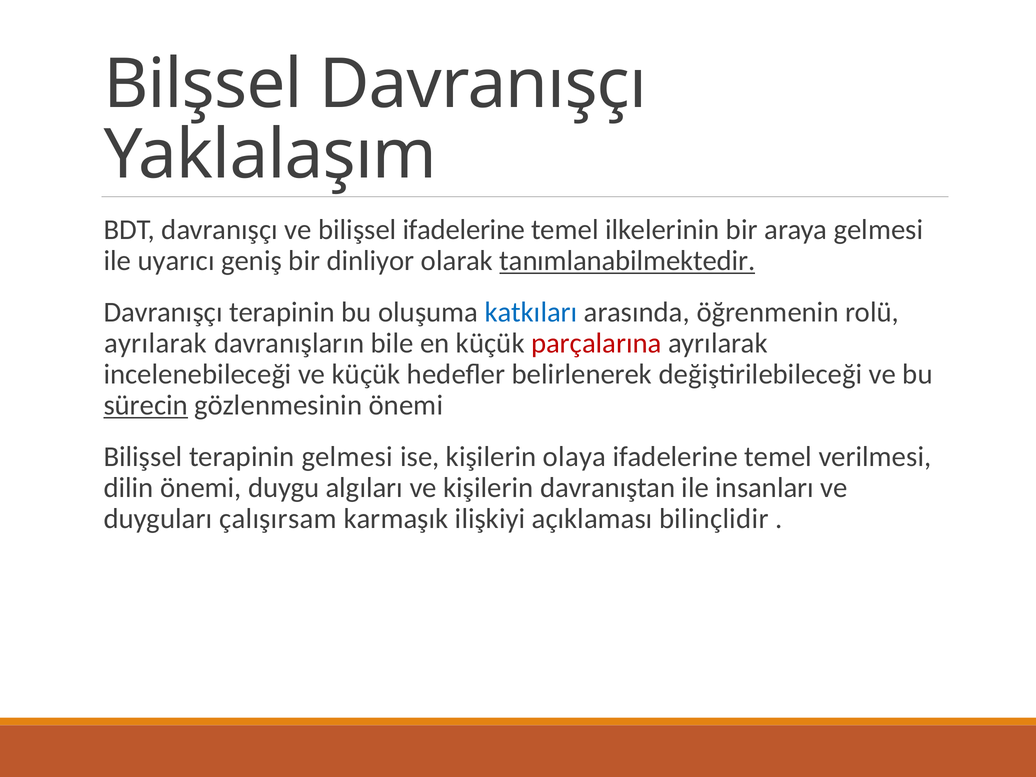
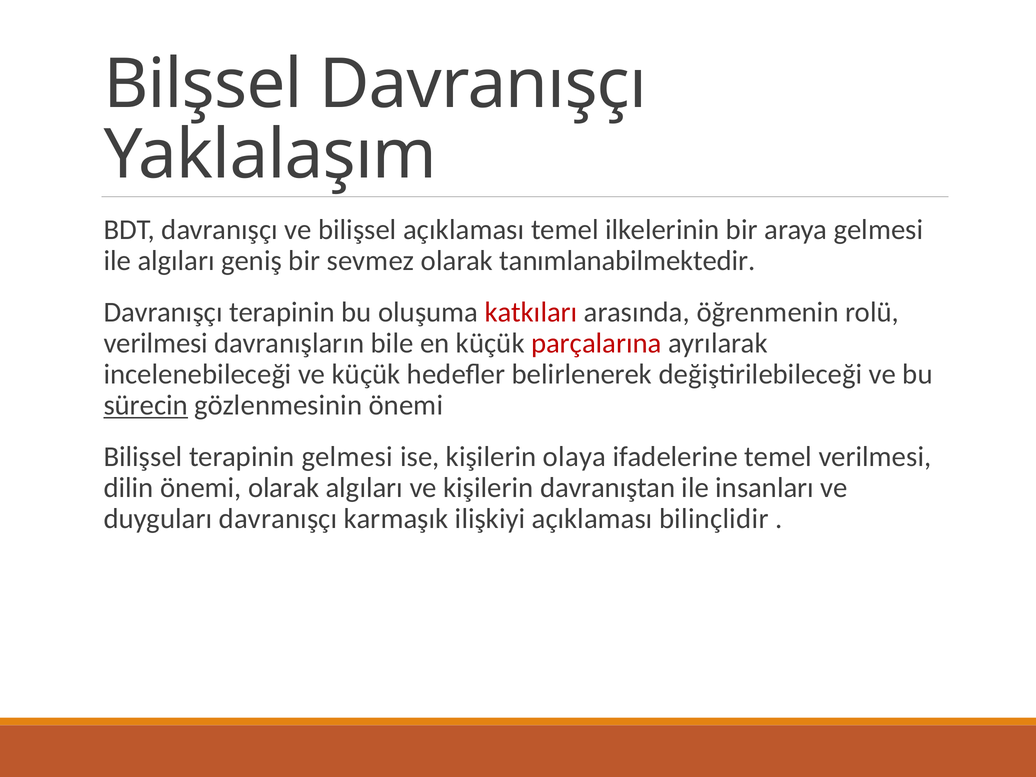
bilişsel ifadelerine: ifadelerine -> açıklaması (464, 230)
ile uyarıcı: uyarıcı -> algıları (176, 261)
dinliyor: dinliyor -> sevmez (371, 261)
tanımlanabilmektedir underline: present -> none (627, 261)
katkıları colour: blue -> red (531, 312)
ayrılarak: ayrılarak -> verilmesi (156, 343)
önemi duygu: duygu -> olarak (284, 488)
duyguları çalışırsam: çalışırsam -> davranışçı (278, 519)
